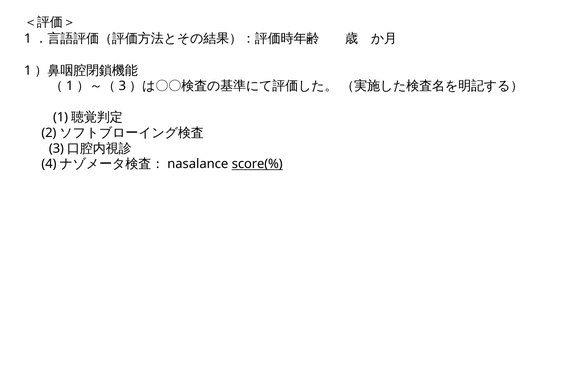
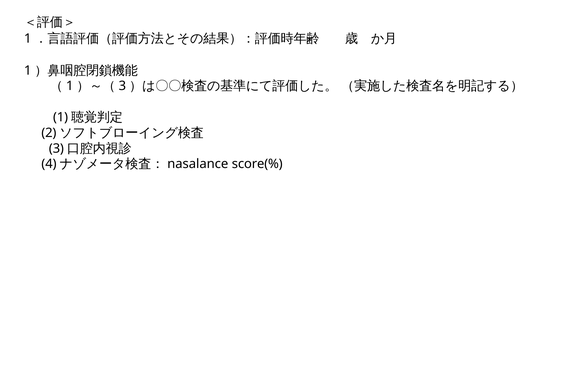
score(% underline: present -> none (257, 164)
